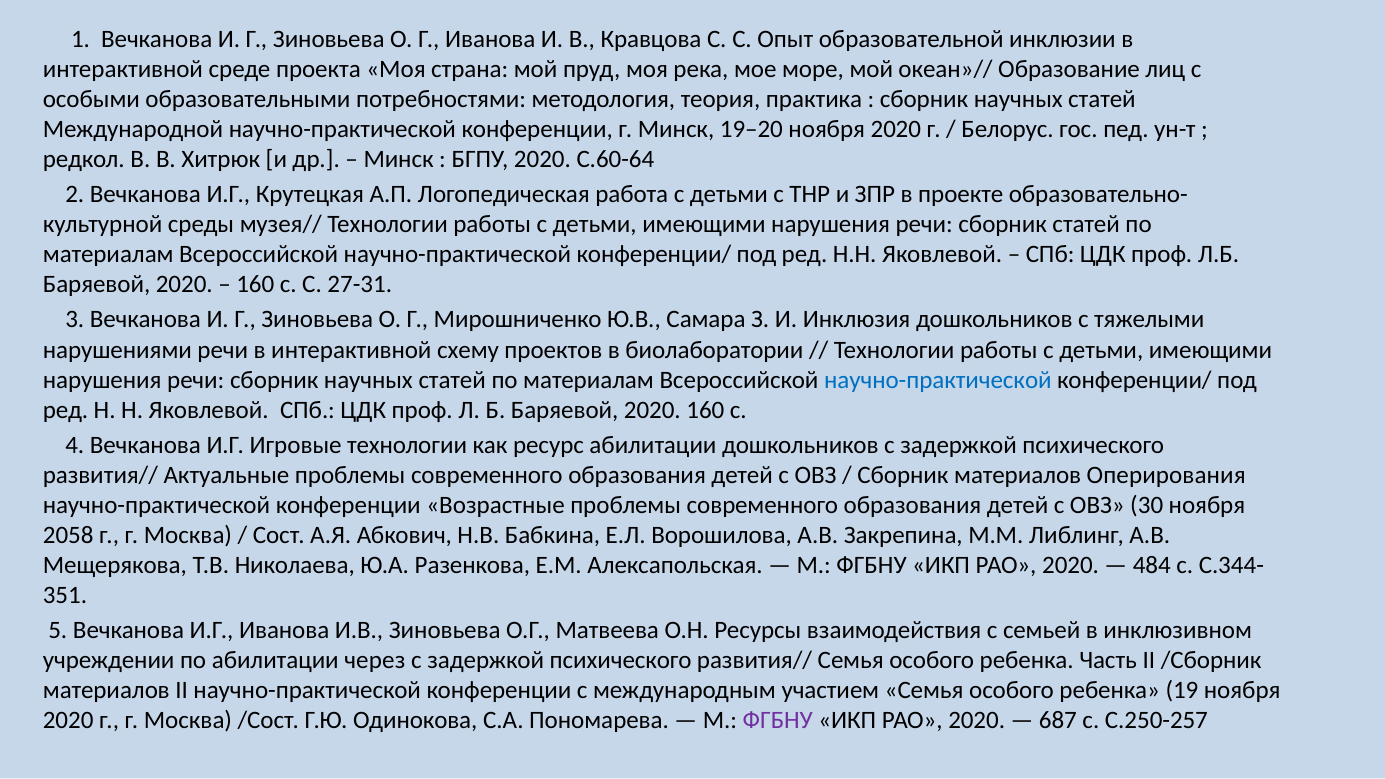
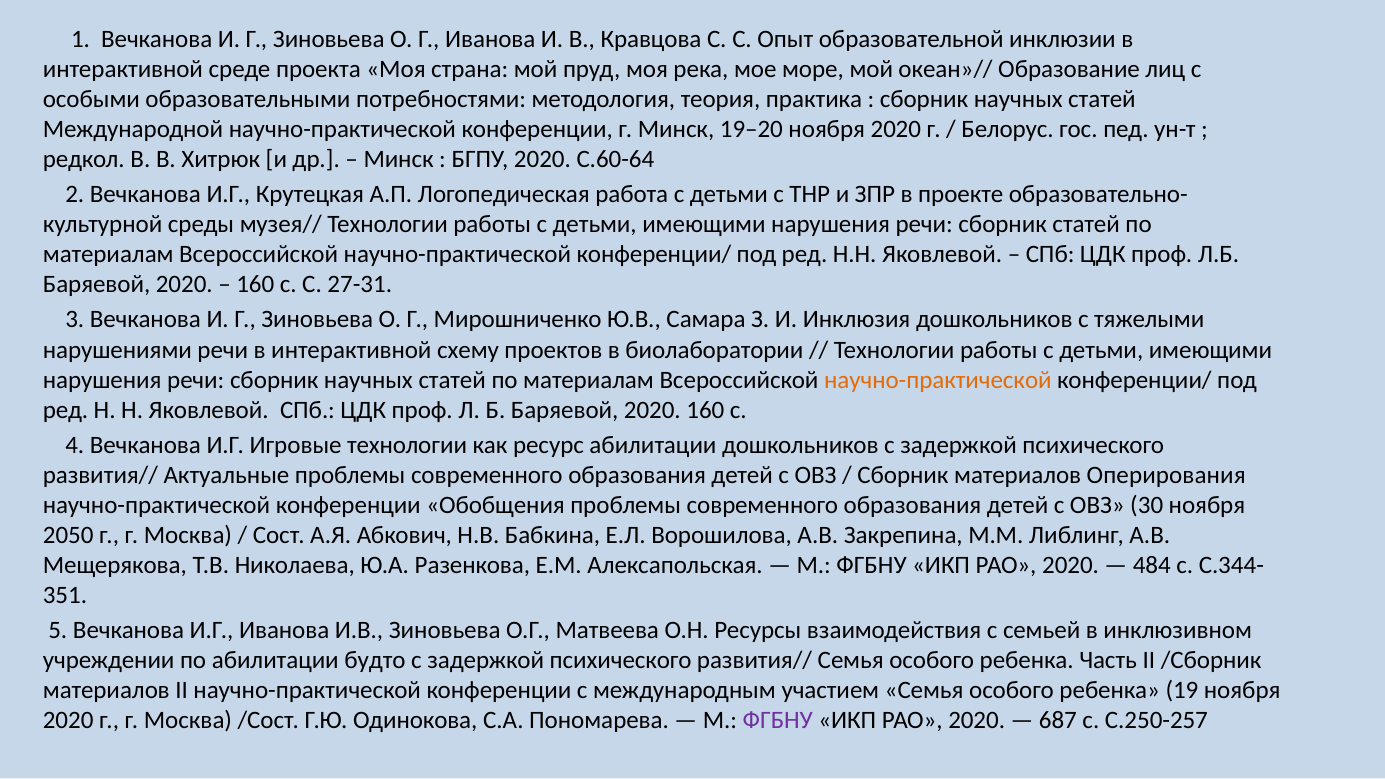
научно-практической colour: blue -> orange (938, 380)
Возрастные: Возрастные -> Обобщения (496, 505)
2058: 2058 -> 2050 (68, 535)
через: через -> будто (375, 660)
